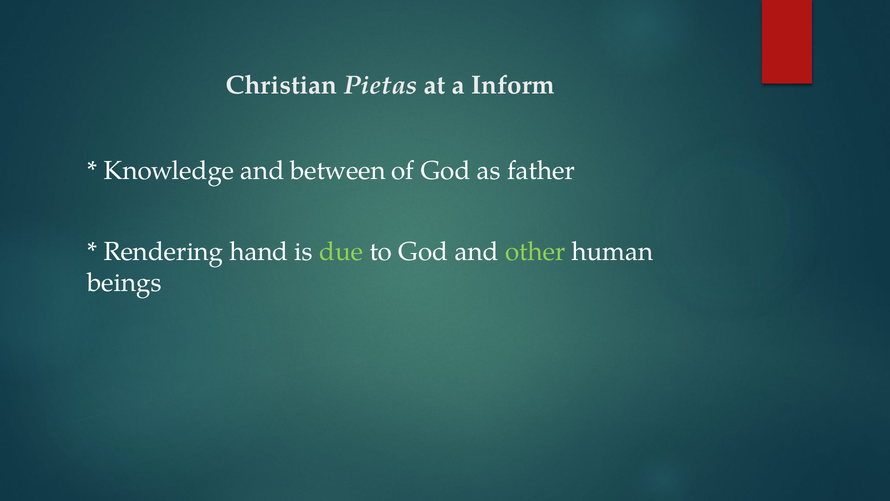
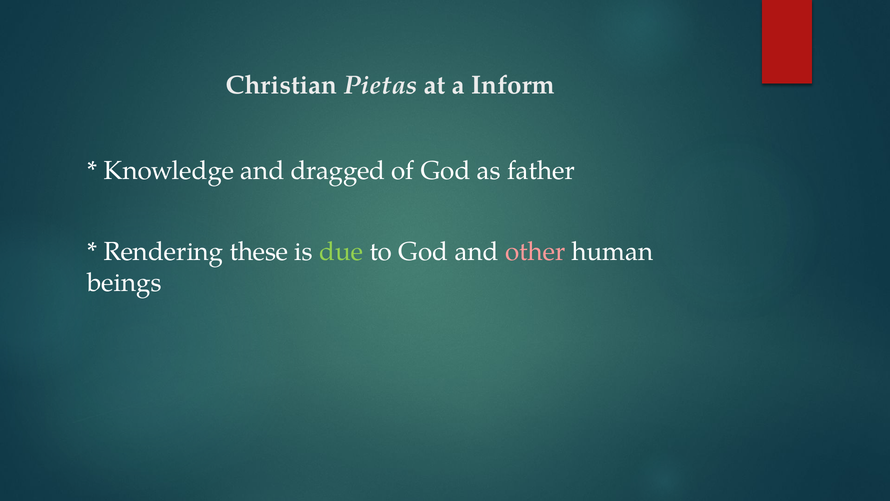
between: between -> dragged (338, 171)
hand: hand -> these (259, 251)
other colour: light green -> pink (535, 251)
